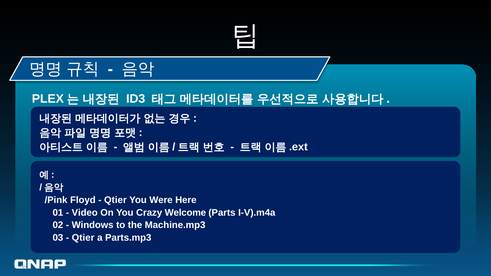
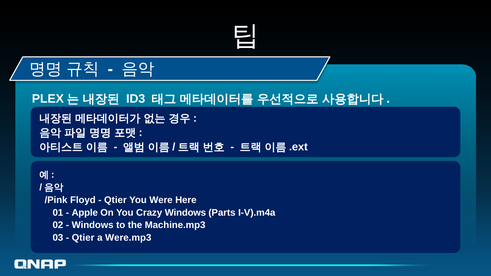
Video: Video -> Apple (85, 213)
Crazy Welcome: Welcome -> Windows (185, 213)
Parts.mp3: Parts.mp3 -> Were.mp3 (128, 238)
